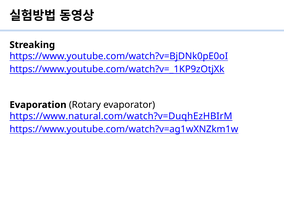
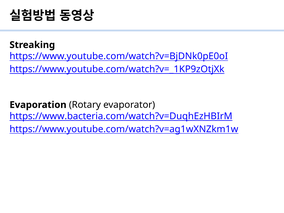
https://www.natural.com/watch?v=DuqhEzHBIrM: https://www.natural.com/watch?v=DuqhEzHBIrM -> https://www.bacteria.com/watch?v=DuqhEzHBIrM (121, 116)
